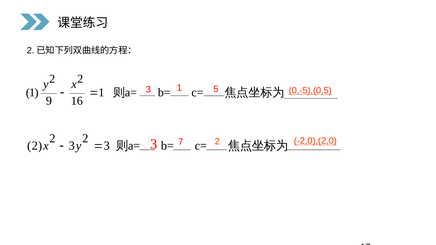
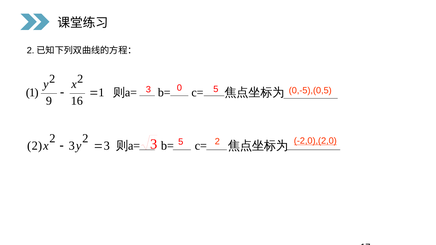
3 1: 1 -> 0 (179, 88)
0,-5),(0,5 underline: present -> none (310, 91)
3 7: 7 -> 5 (181, 142)
